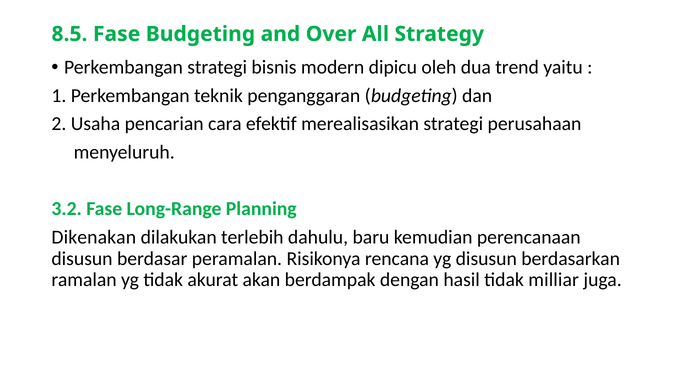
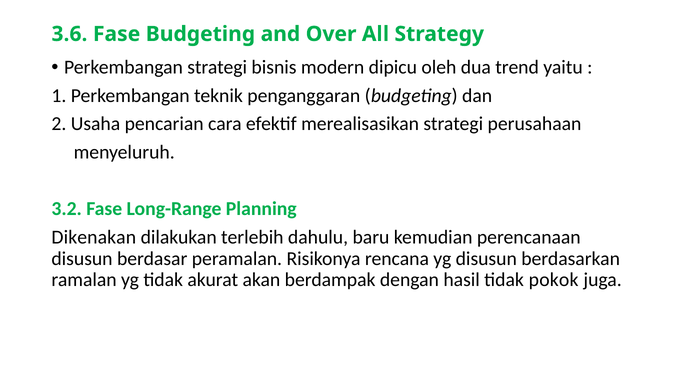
8.5: 8.5 -> 3.6 (69, 34)
milliar: milliar -> pokok (554, 280)
